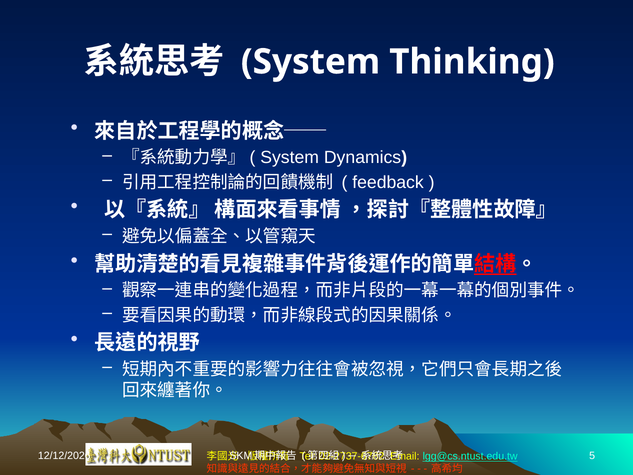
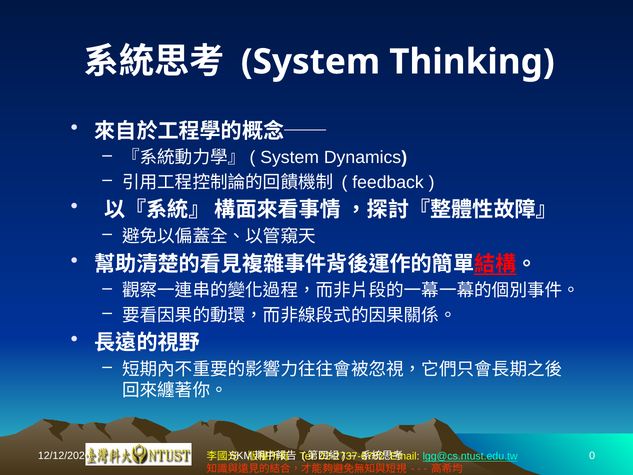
5: 5 -> 0 (592, 455)
